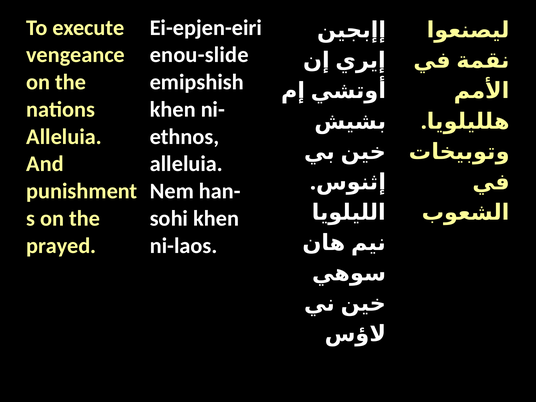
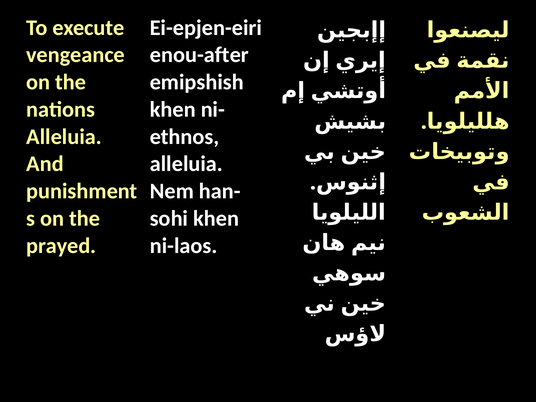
enou-slide: enou-slide -> enou-after (199, 55)
